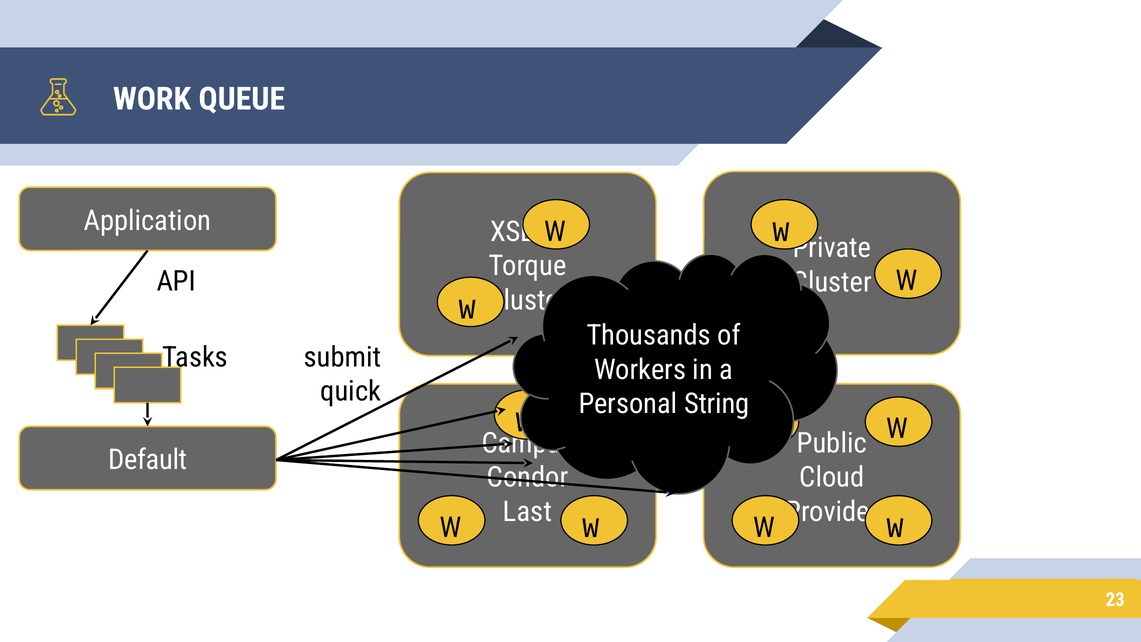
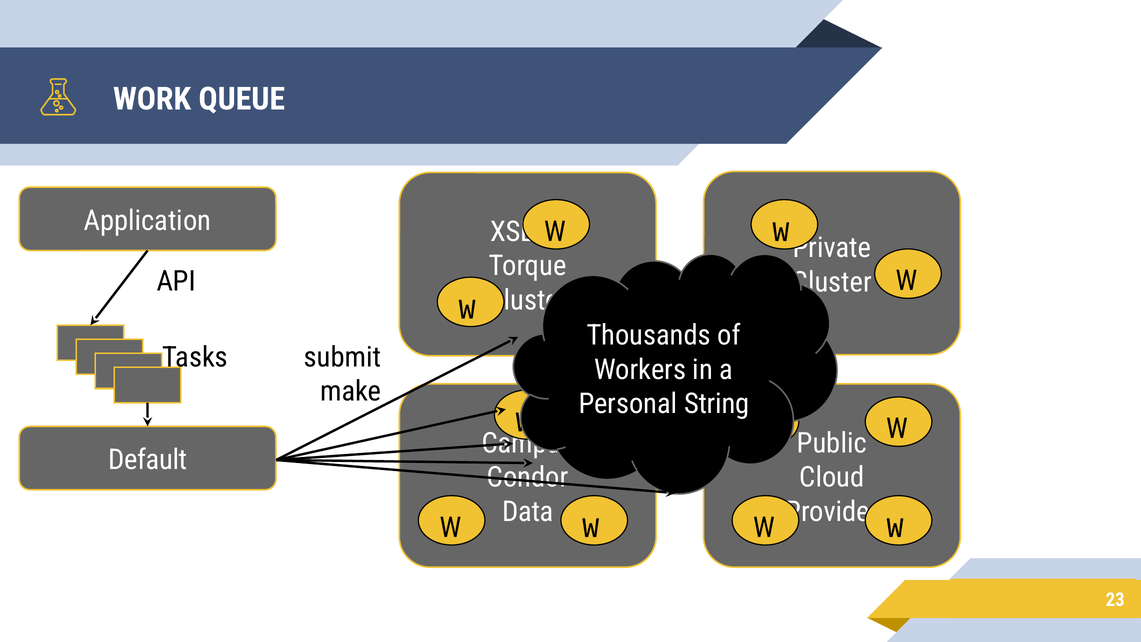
quick: quick -> make (351, 391)
Last: Last -> Data (528, 512)
